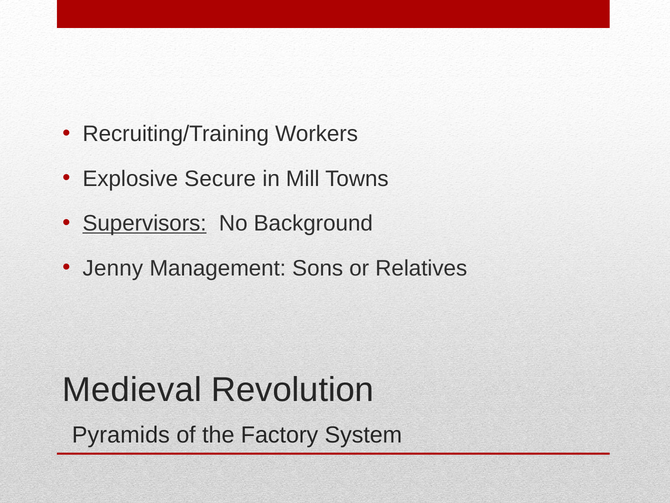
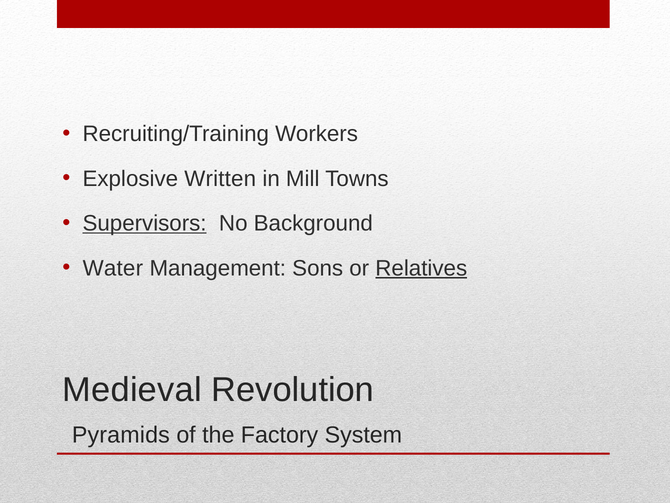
Secure: Secure -> Written (220, 179)
Jenny: Jenny -> Water (113, 268)
Relatives underline: none -> present (421, 268)
